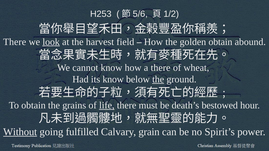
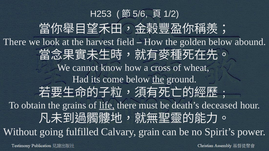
look underline: present -> none (51, 42)
golden obtain: obtain -> below (220, 42)
a there: there -> cross (161, 68)
its know: know -> come (113, 80)
bestowed: bestowed -> deceased (220, 106)
Without underline: present -> none (20, 132)
